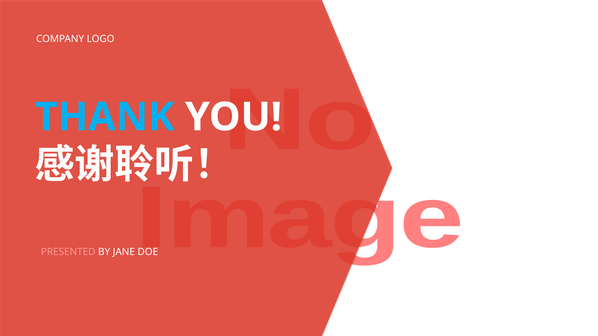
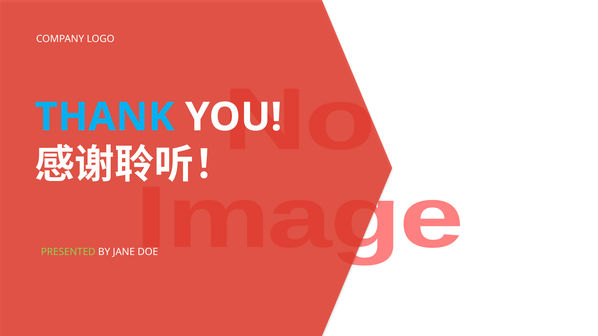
PRESENTED colour: pink -> light green (68, 252)
